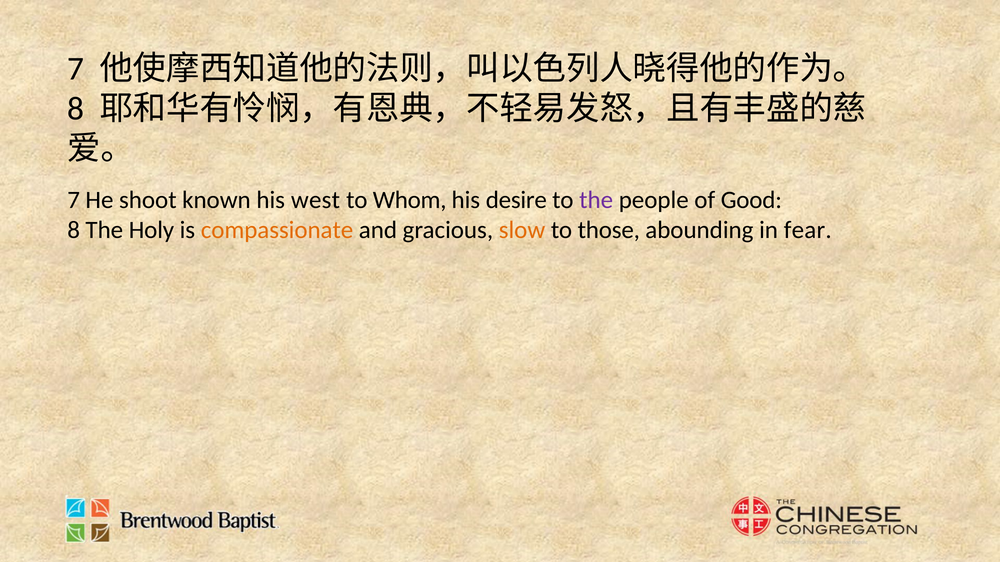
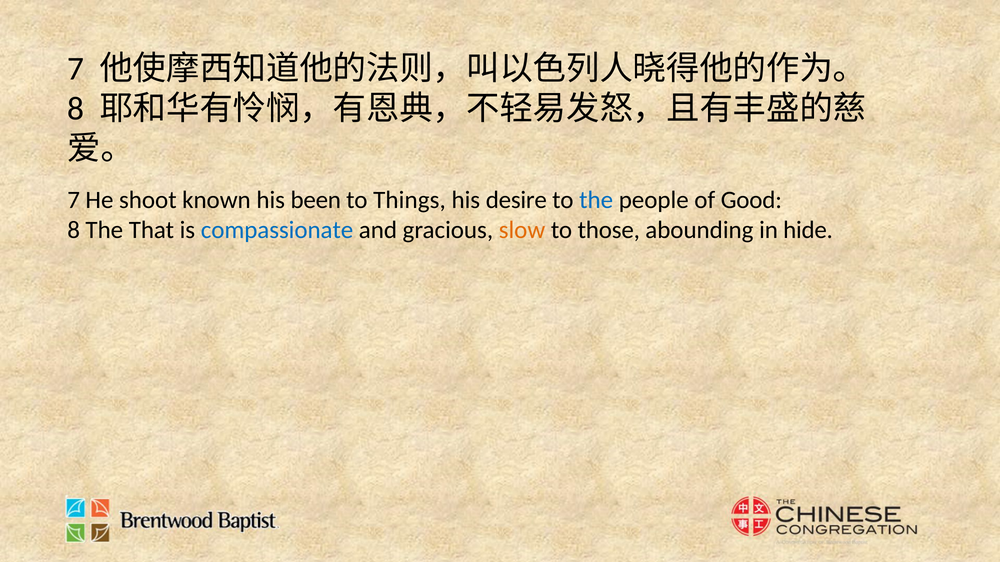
west: west -> been (316, 200)
Whom: Whom -> Things (409, 200)
the colour: purple -> blue (596, 200)
Holy: Holy -> That (151, 230)
compassionate colour: orange -> blue (277, 230)
fear: fear -> hide (808, 230)
